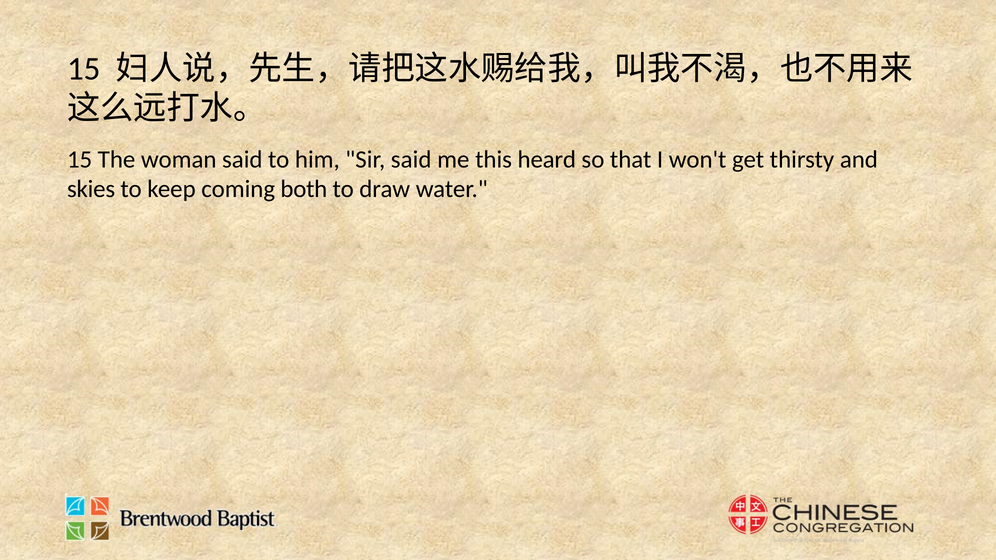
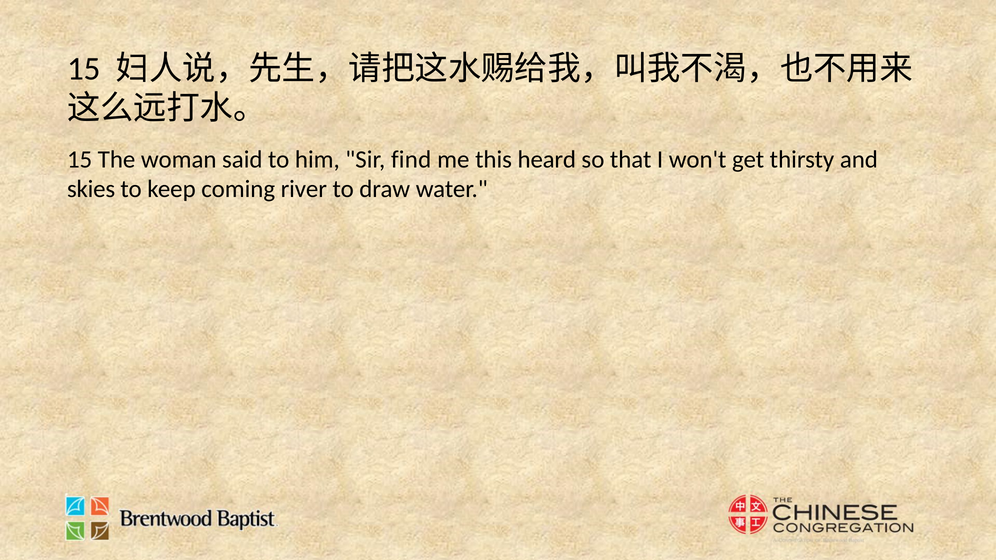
Sir said: said -> find (411, 159)
both: both -> river (304, 189)
